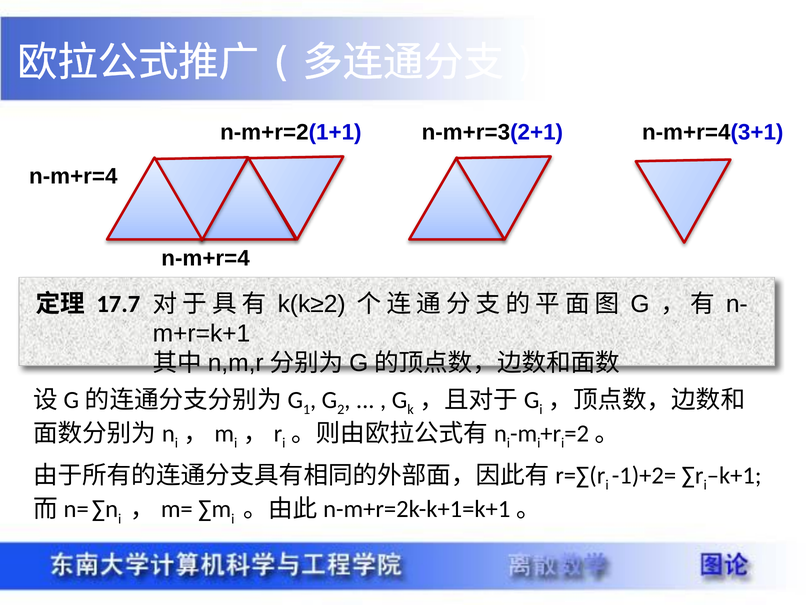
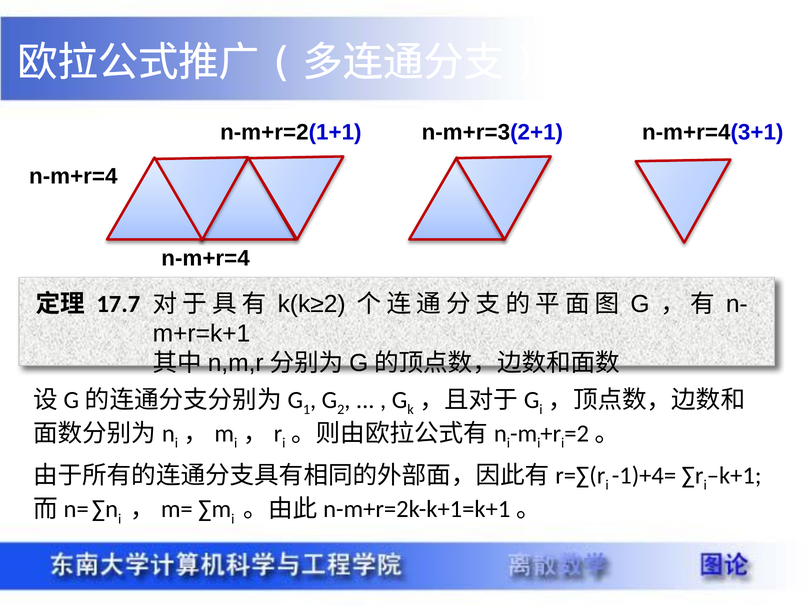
-1)+2=: -1)+2= -> -1)+4= (644, 475)
